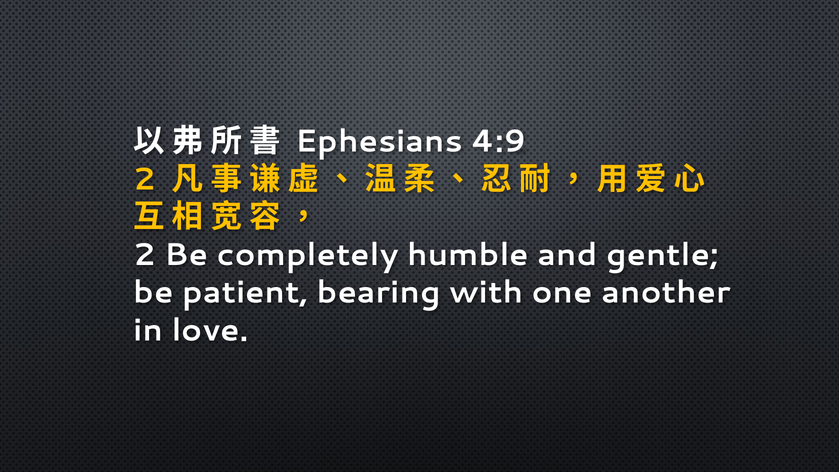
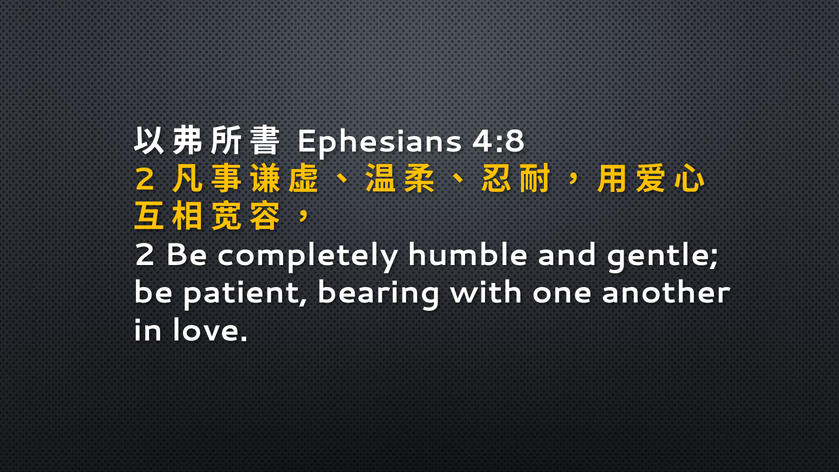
4:9: 4:9 -> 4:8 (499, 141)
